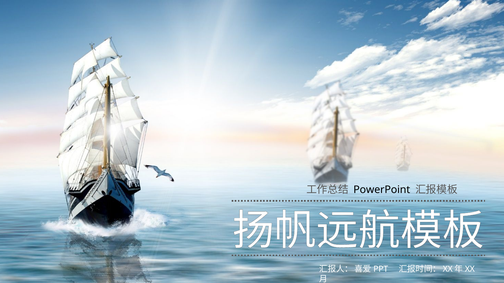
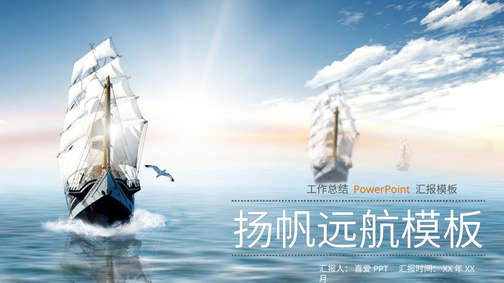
PowerPoint colour: black -> orange (382, 190)
